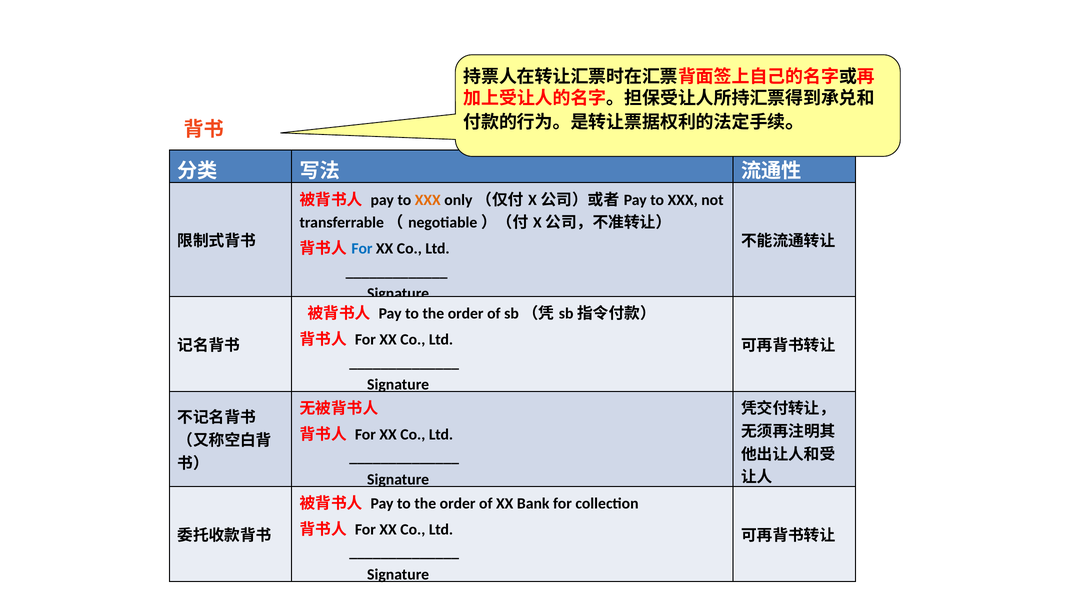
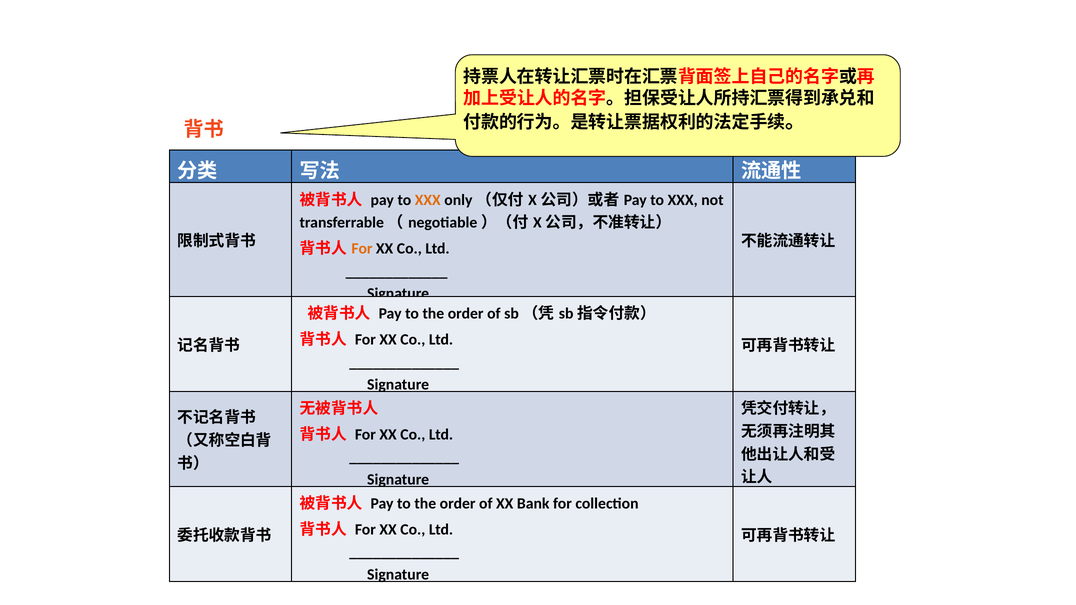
For colour: blue -> orange (362, 249)
